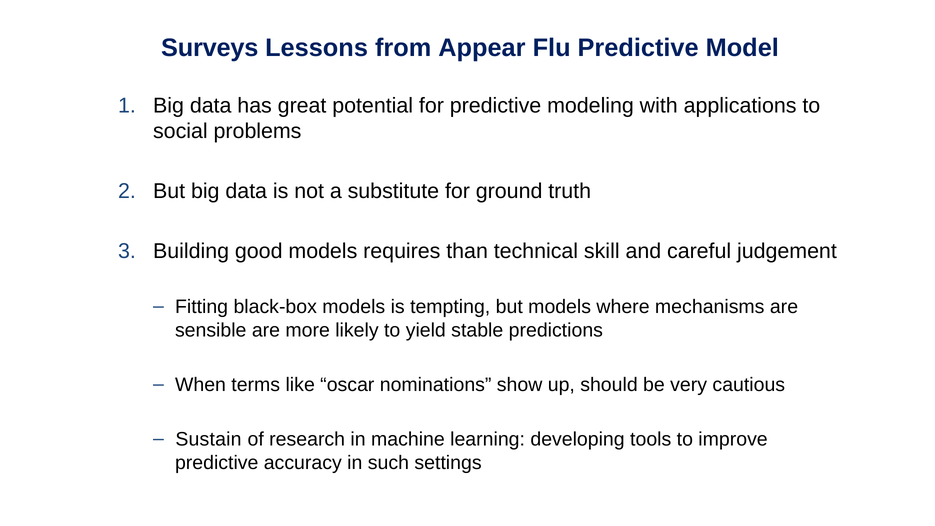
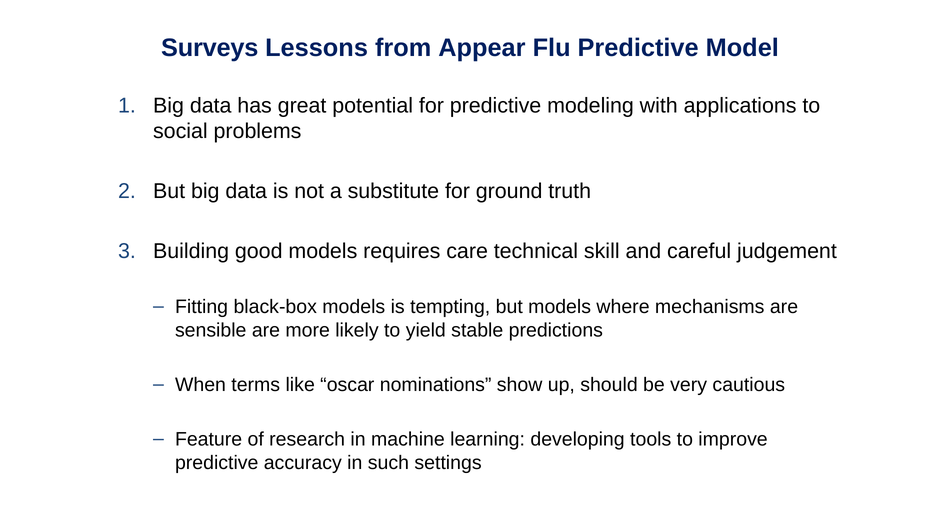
than: than -> care (467, 251)
Sustain: Sustain -> Feature (209, 439)
